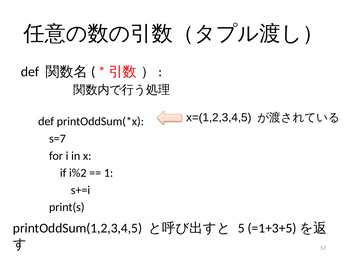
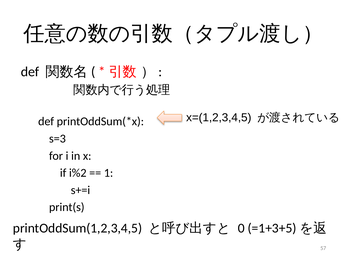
s=7: s=7 -> s=3 (57, 139)
5: 5 -> 0 (241, 228)
